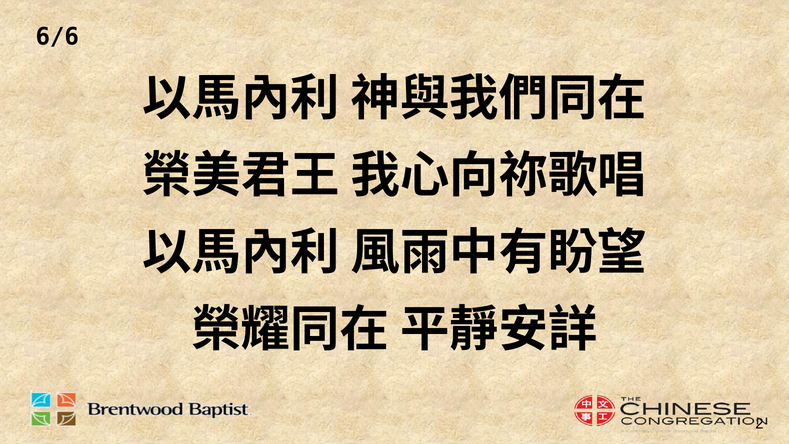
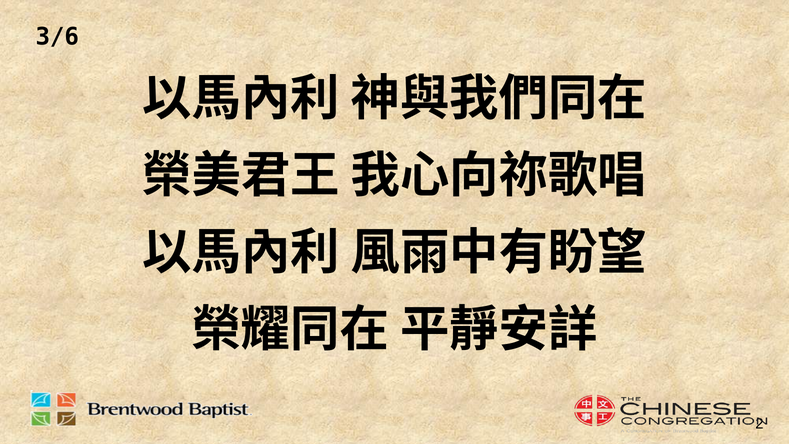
6/6: 6/6 -> 3/6 (57, 37)
